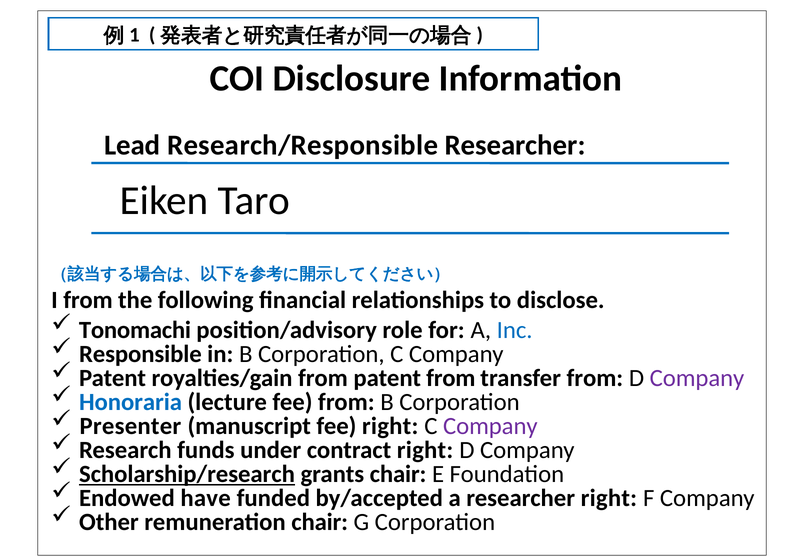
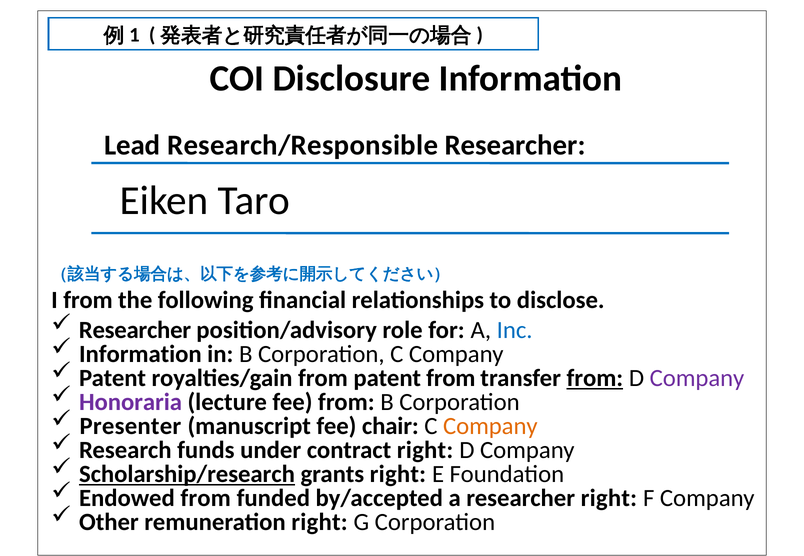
Tonomachi: Tonomachi -> Researcher (135, 331)
Responsible: Responsible -> Information (140, 355)
from underline: none -> present (595, 379)
Honoraria colour: blue -> purple (131, 403)
fee right: right -> chair (390, 427)
Company colour: purple -> orange (490, 427)
grants chair: chair -> right (398, 475)
Endowed have: have -> from (206, 499)
remuneration chair: chair -> right (319, 523)
